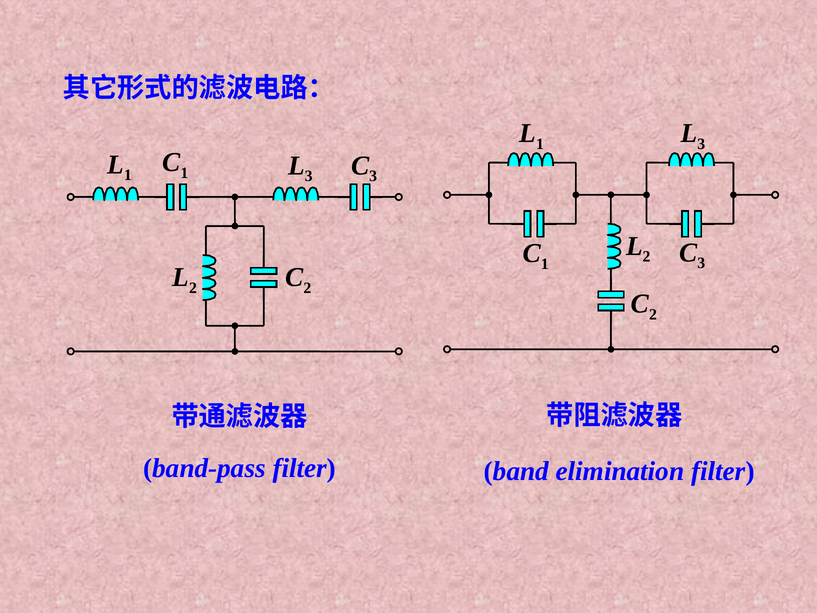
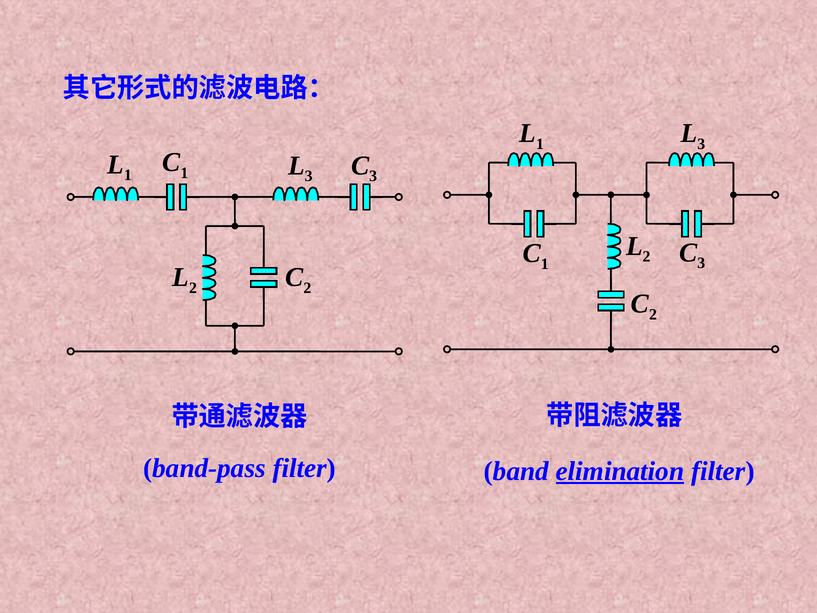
elimination underline: none -> present (620, 471)
